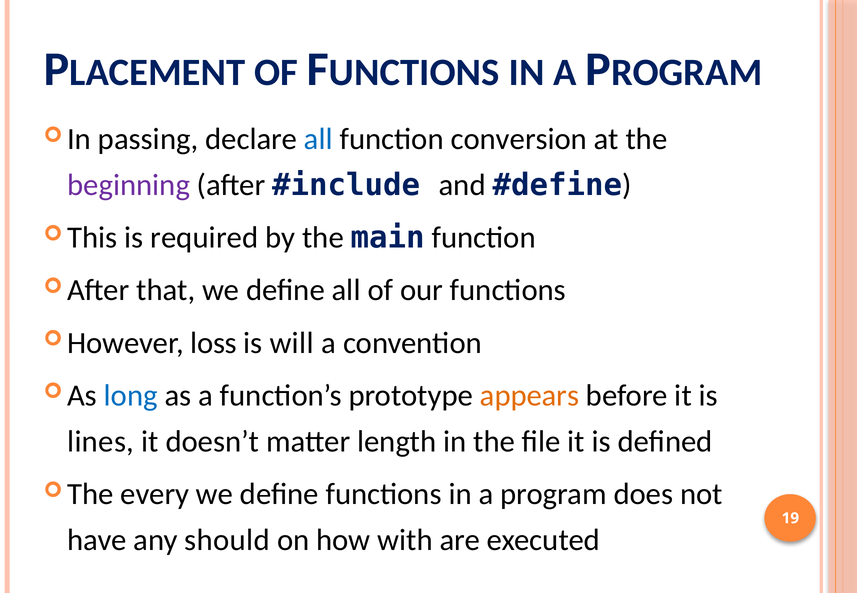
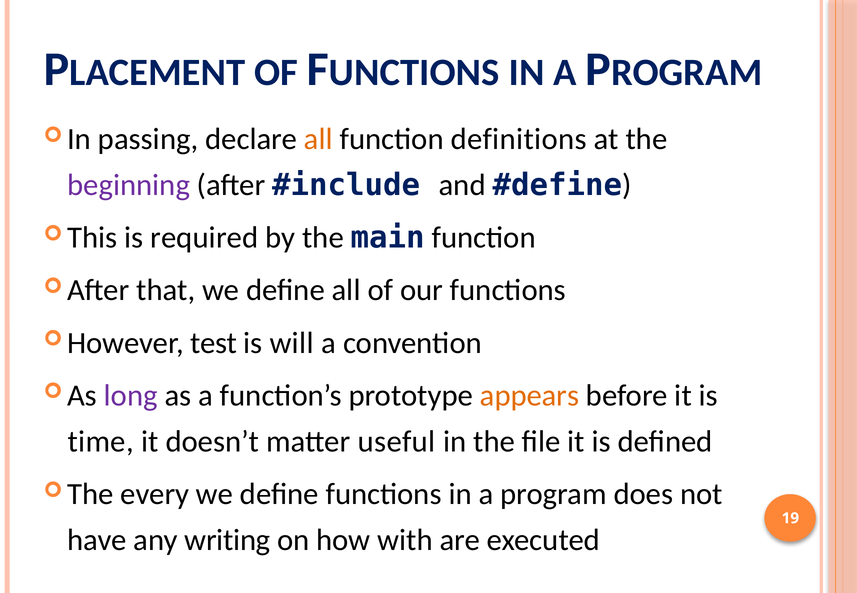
all colour: blue -> orange (318, 139)
conversion: conversion -> definitions (519, 139)
loss: loss -> test (214, 343)
long colour: blue -> purple (131, 396)
lines: lines -> time (101, 442)
length: length -> useful (397, 442)
should: should -> writing (227, 540)
